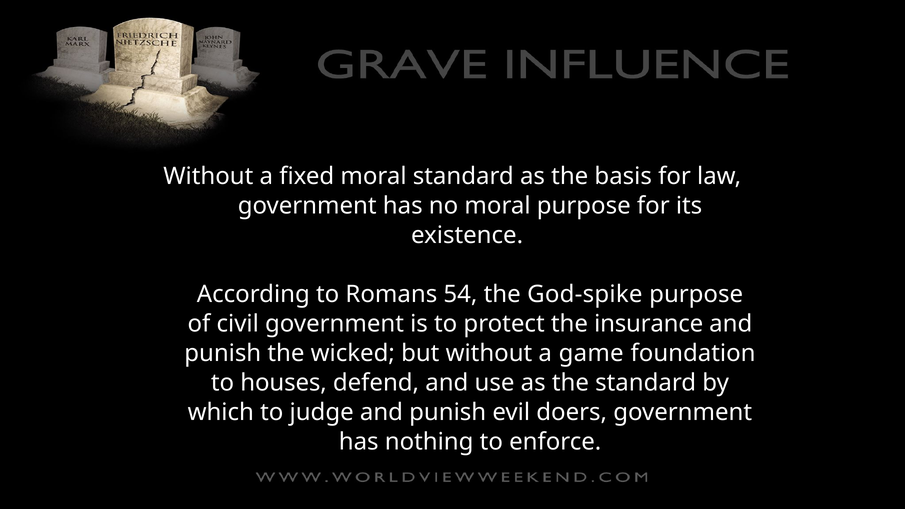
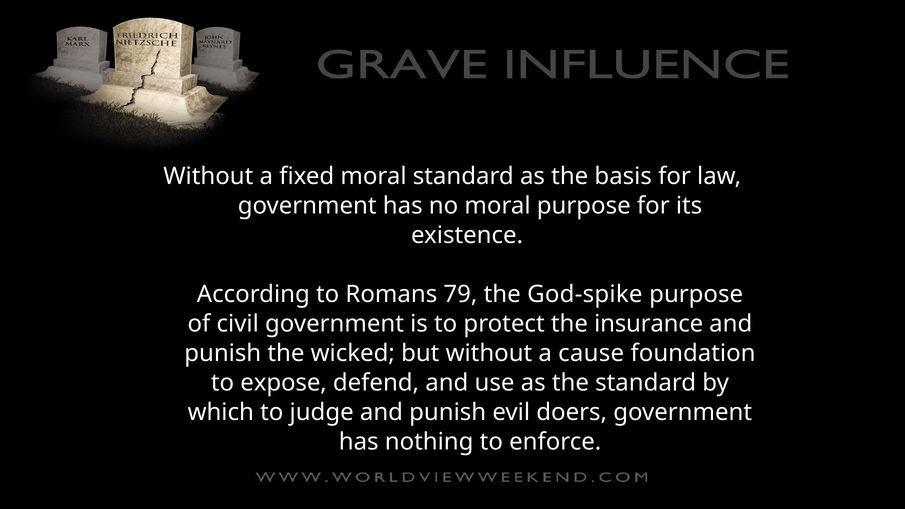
54: 54 -> 79 (460, 294)
game: game -> cause (591, 353)
houses: houses -> expose (284, 383)
